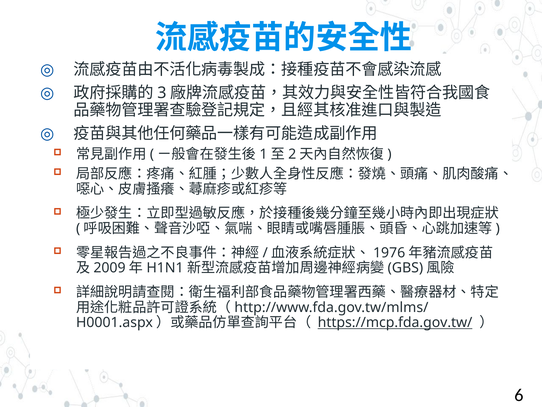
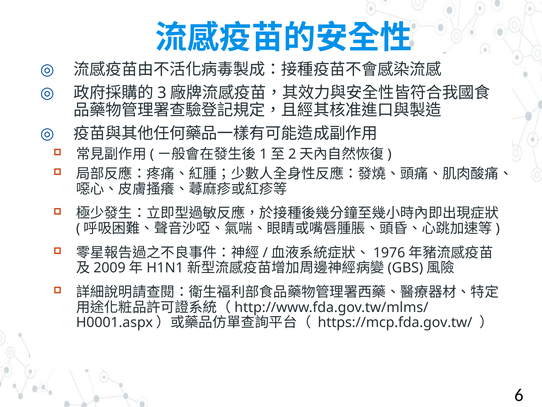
https://mcp.fda.gov.tw/ underline: present -> none (395, 322)
